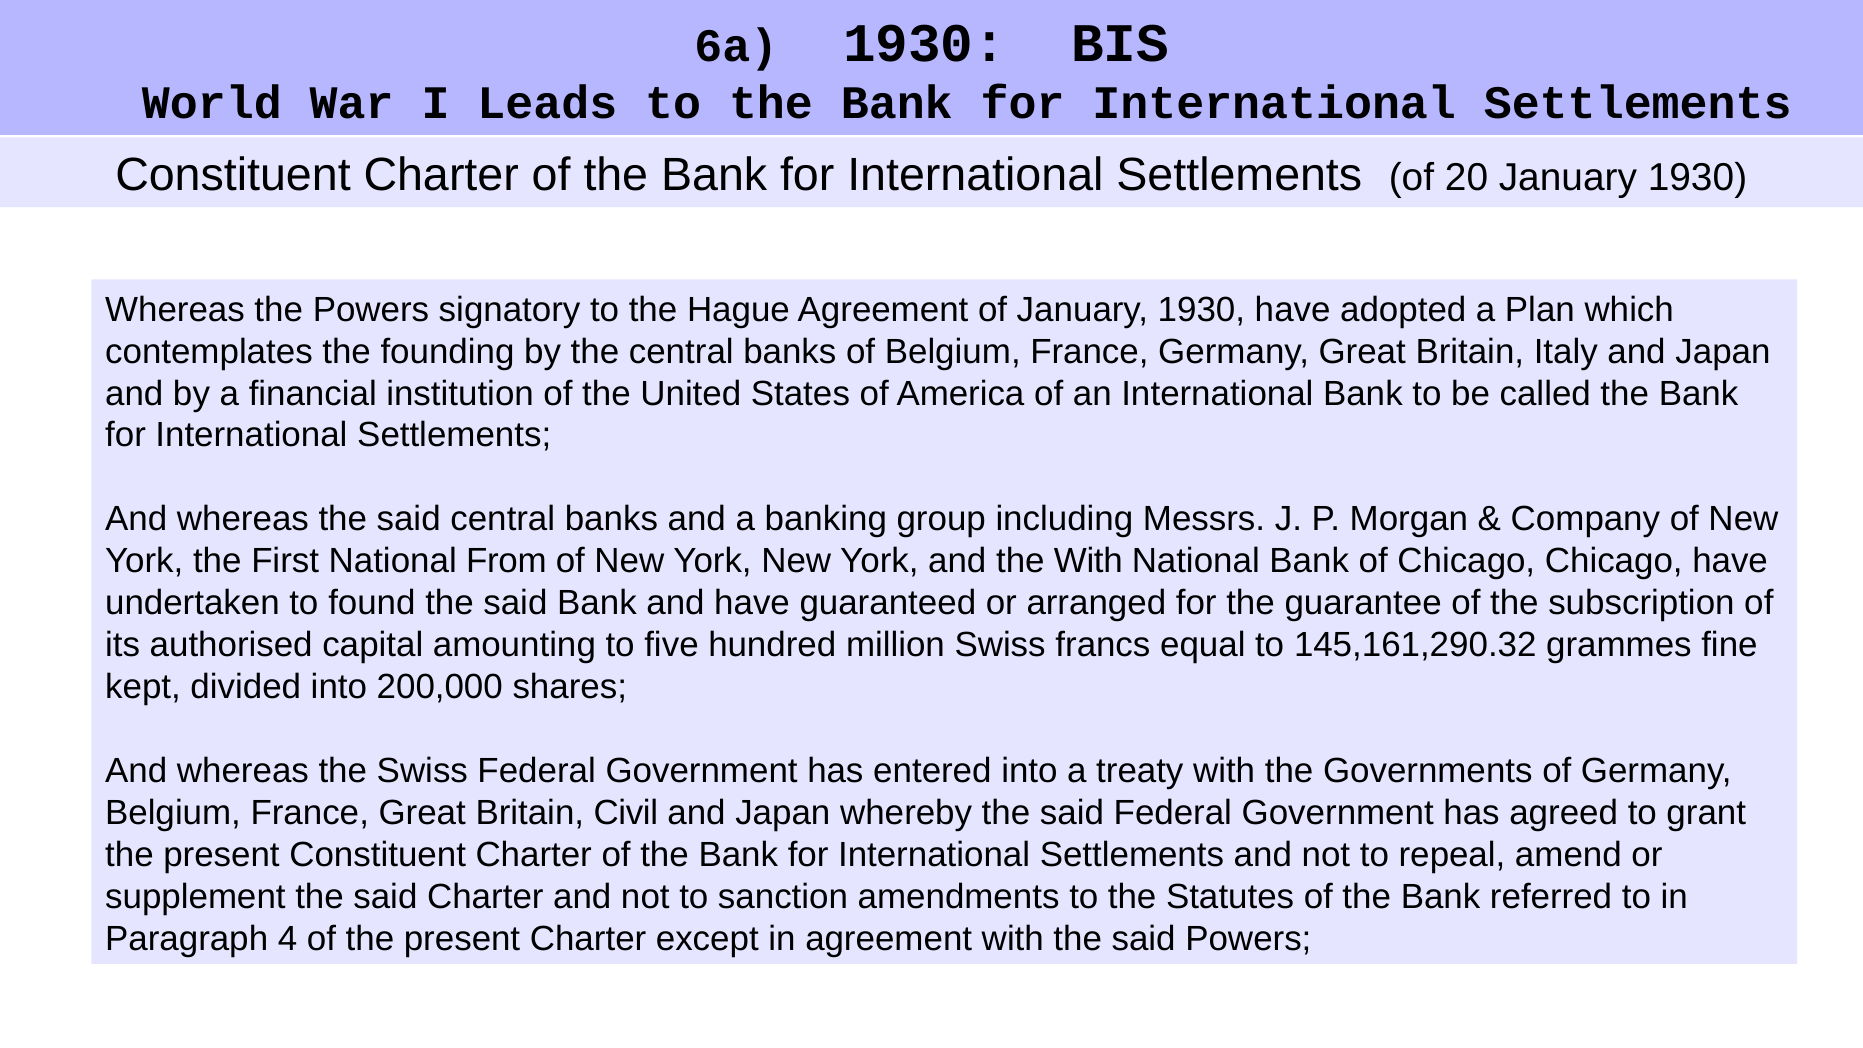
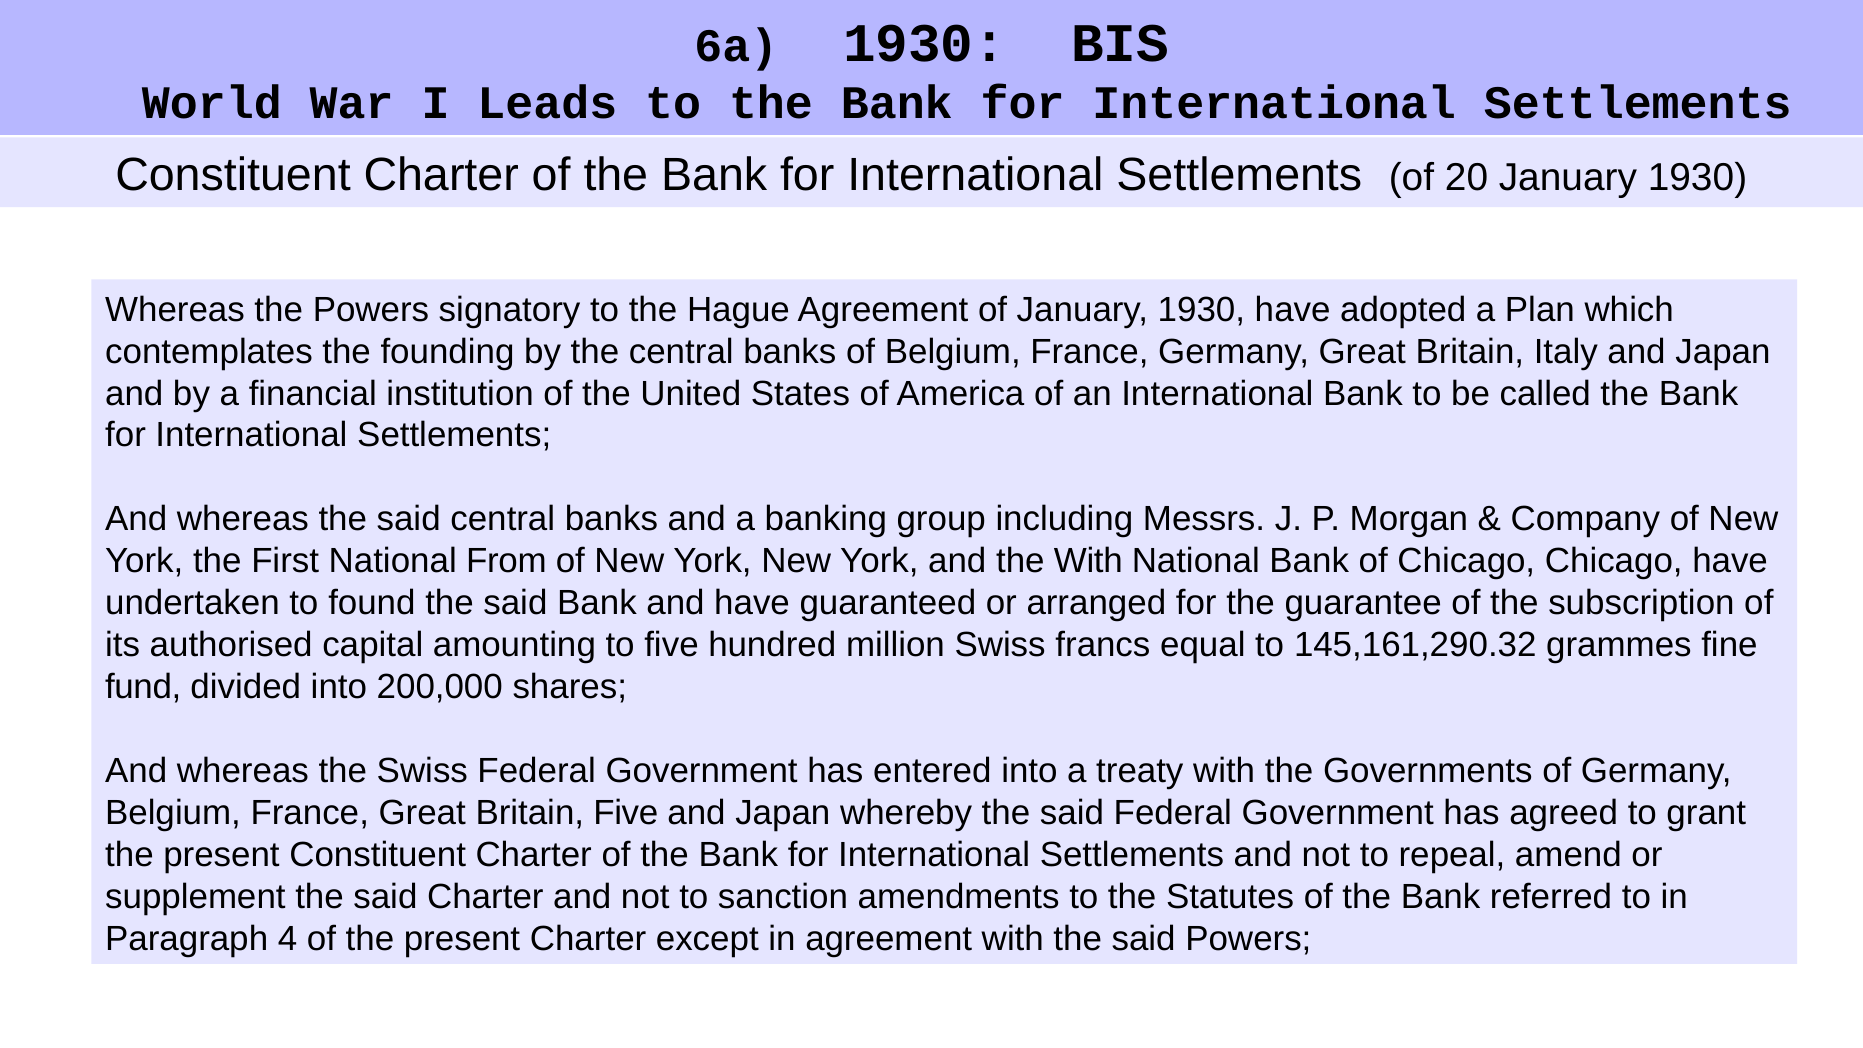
kept: kept -> fund (143, 687)
Britain Civil: Civil -> Five (626, 813)
